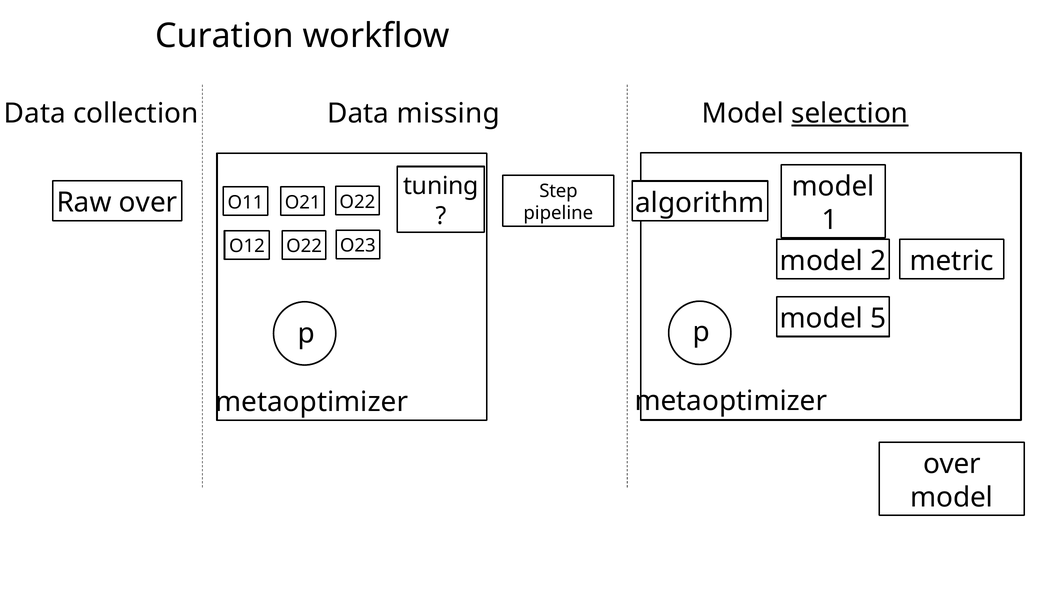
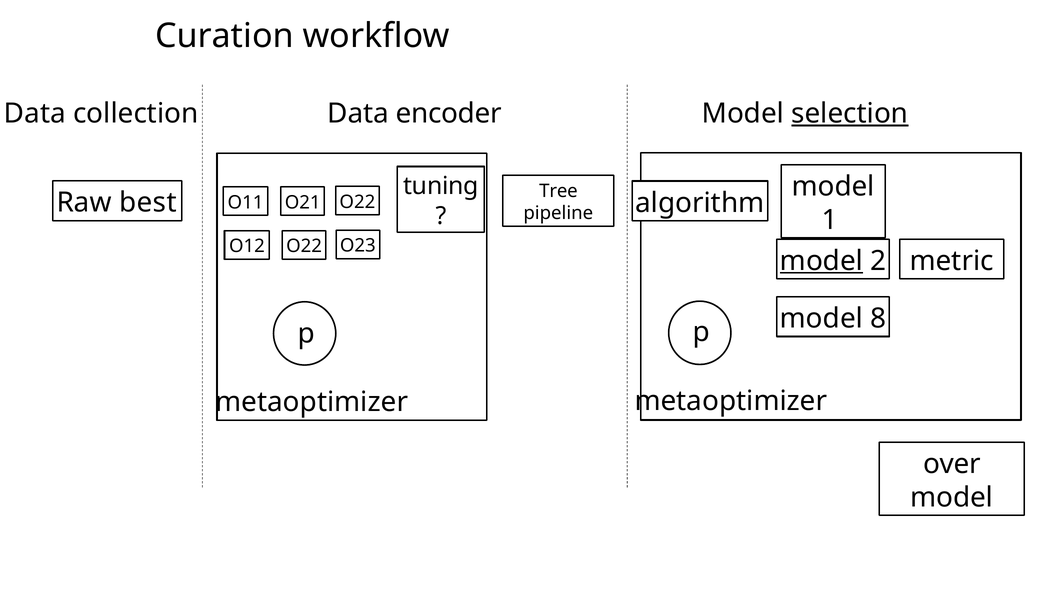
missing: missing -> encoder (449, 114)
Step: Step -> Tree (558, 191)
Raw over: over -> best (148, 203)
model underline: none -> present (821, 261)
5: 5 -> 8 (878, 319)
